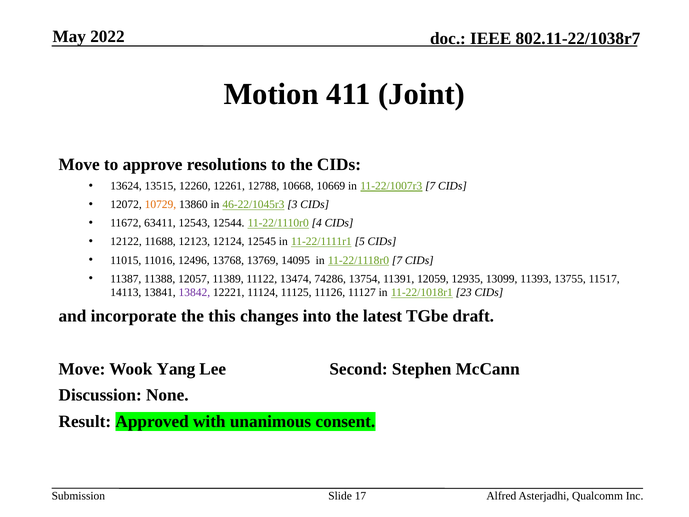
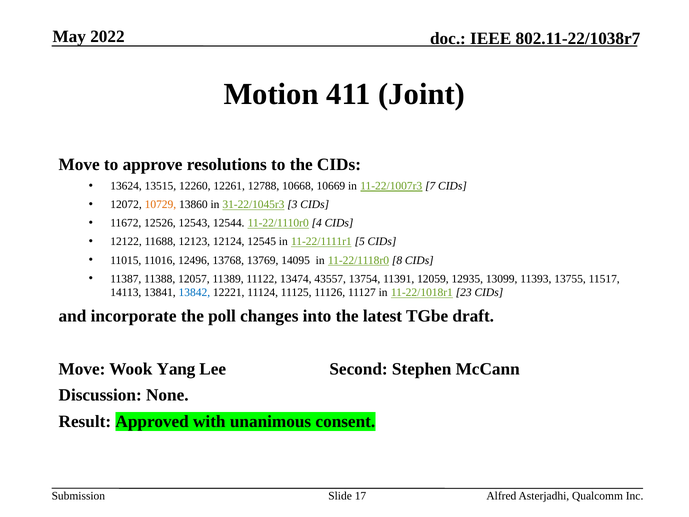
46-22/1045r3: 46-22/1045r3 -> 31-22/1045r3 (253, 204)
63411: 63411 -> 12526 (160, 223)
11-22/1118r0 7: 7 -> 8 (397, 260)
74286: 74286 -> 43557 (330, 279)
13842 colour: purple -> blue (194, 292)
this: this -> poll (222, 316)
